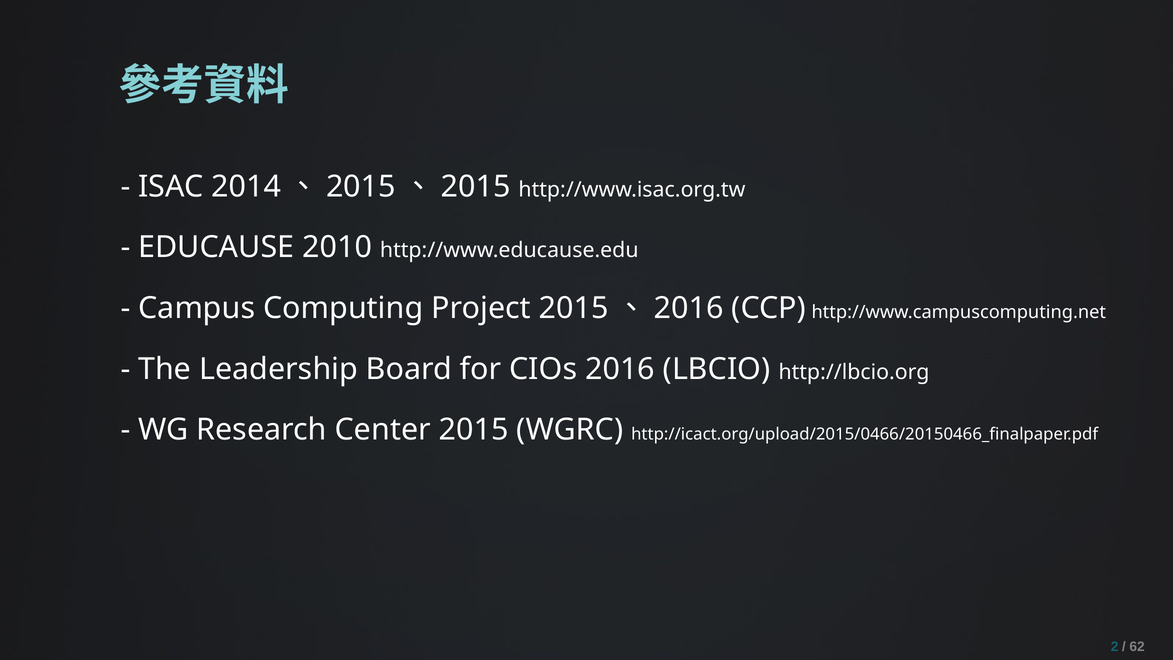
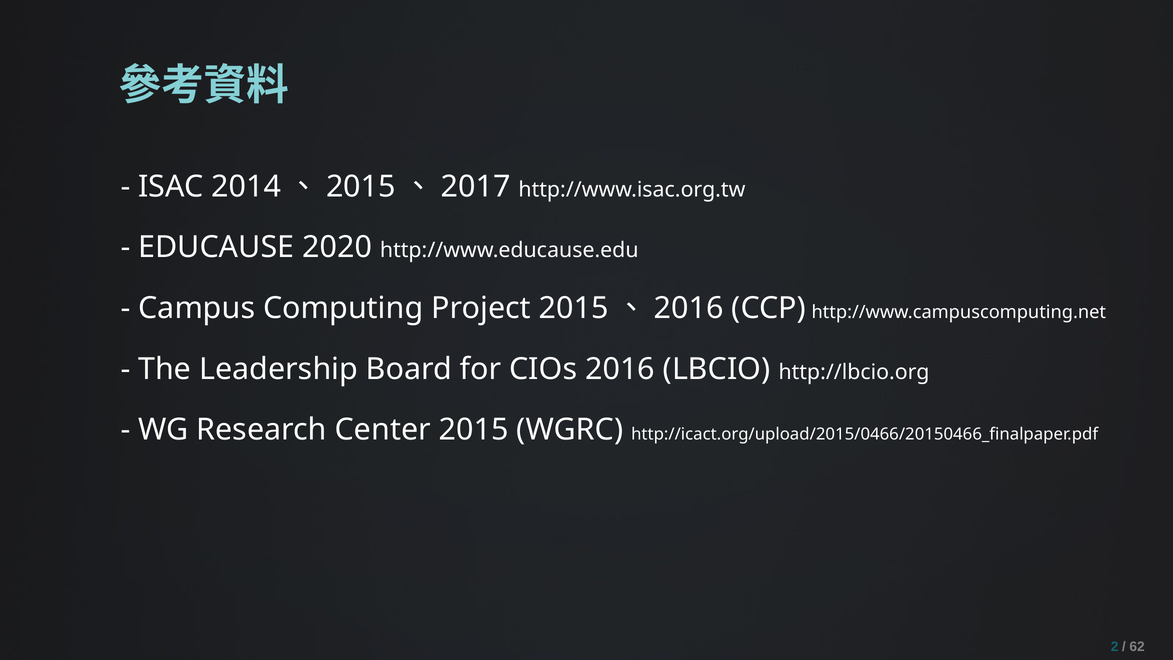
2015: 2015 -> 2017 (476, 186)
2010: 2010 -> 2020 (337, 247)
